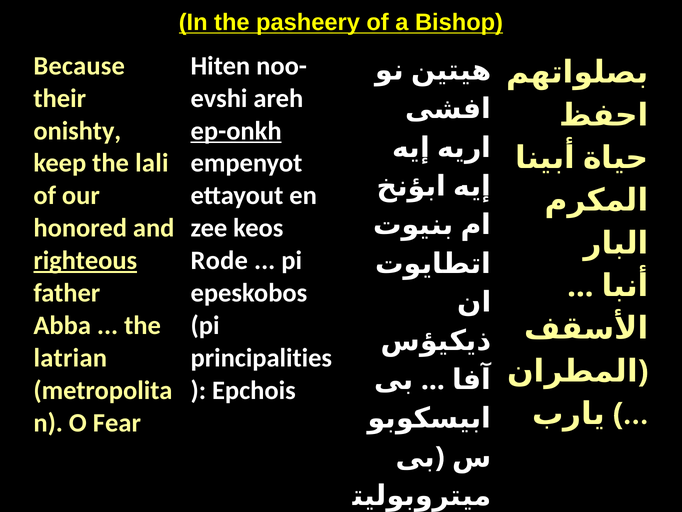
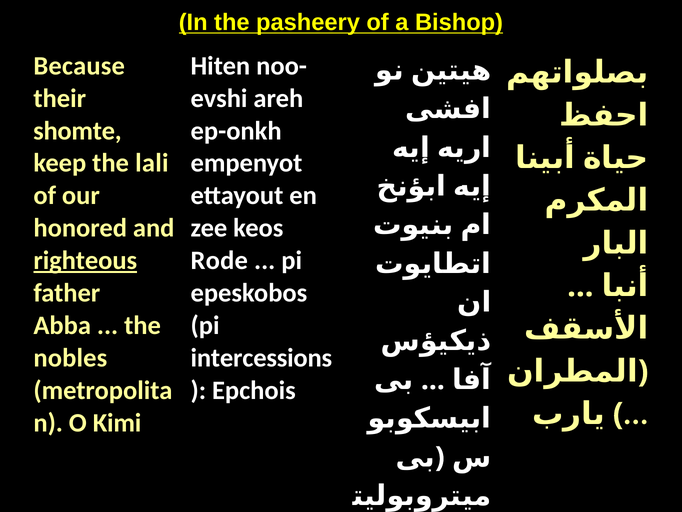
onishty: onishty -> shomte (77, 131)
ep-onkh underline: present -> none (236, 131)
latrian: latrian -> nobles (70, 358)
principalities: principalities -> intercessions (261, 358)
Fear: Fear -> Kimi (117, 422)
